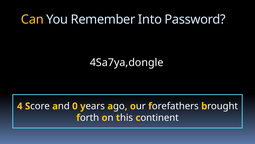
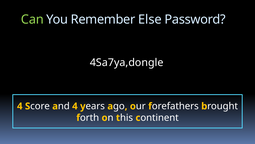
Can colour: yellow -> light green (32, 19)
Into: Into -> Else (150, 19)
0: 0 -> 4 (75, 106)
